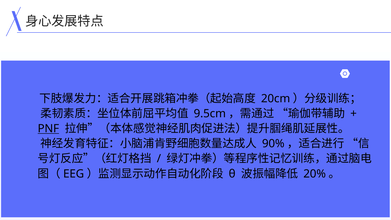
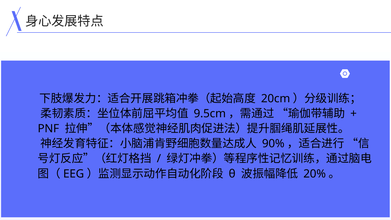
PNF underline: present -> none (48, 129)
